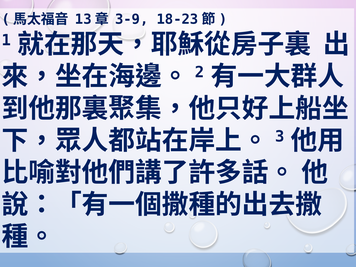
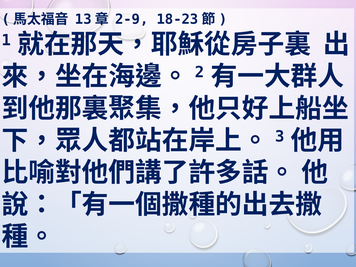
3-9: 3-9 -> 2-9 (132, 19)
